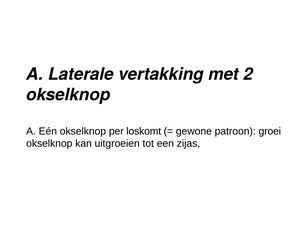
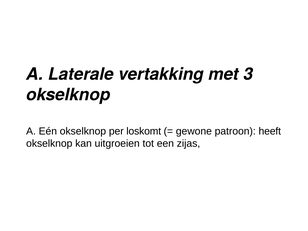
2: 2 -> 3 (248, 74)
groei: groei -> heeft (270, 131)
